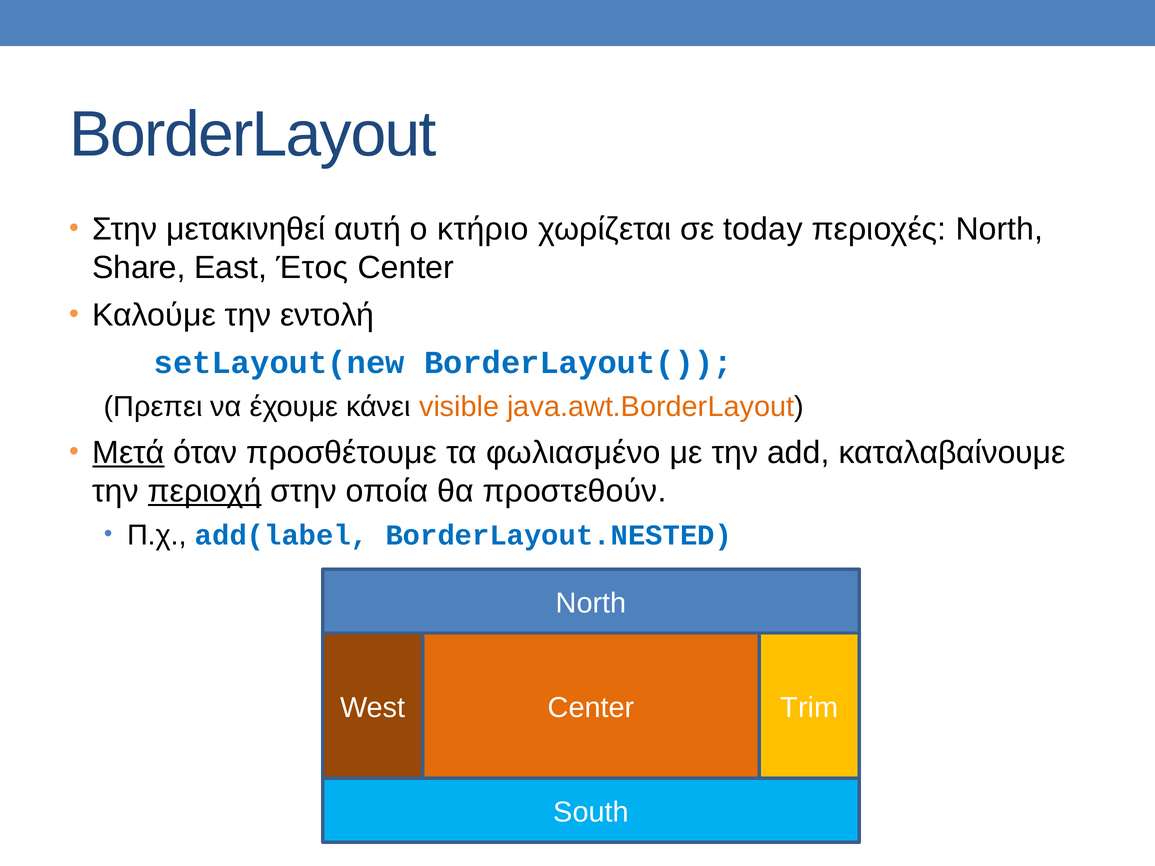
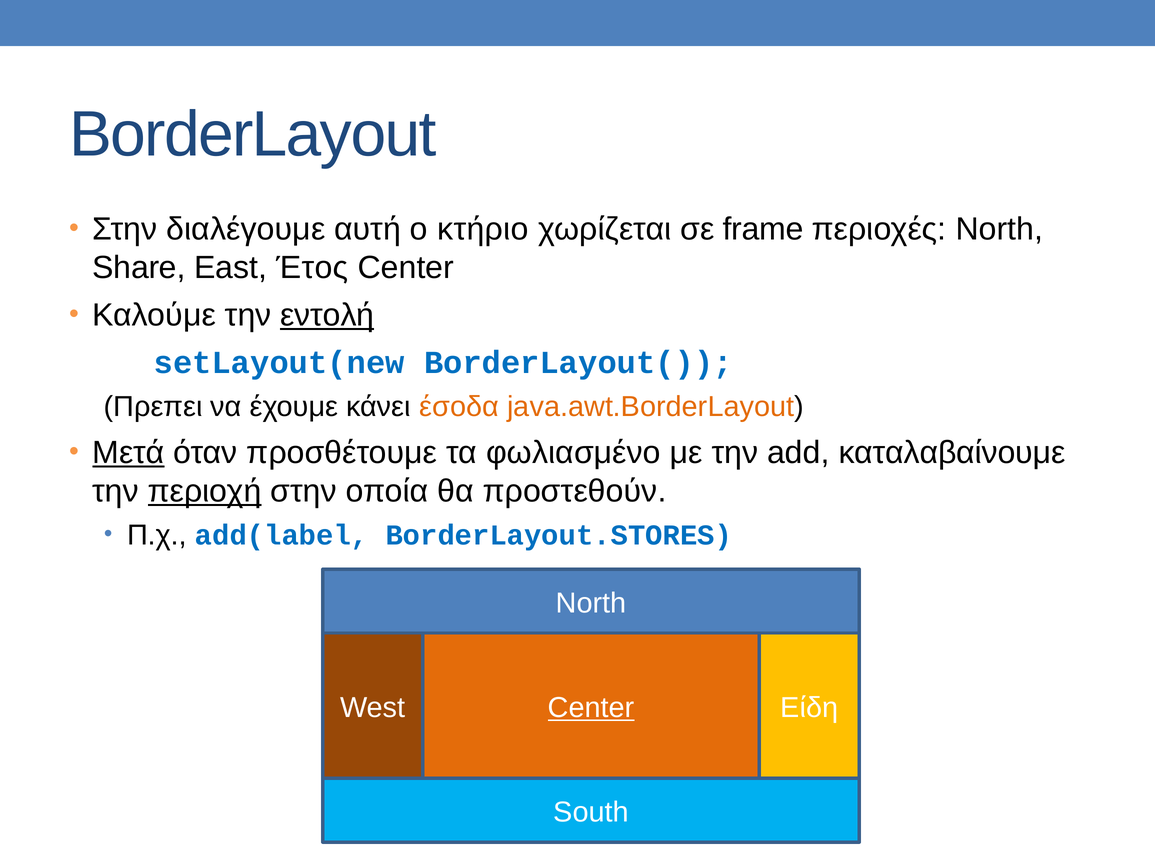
μετακινηθεί: μετακινηθεί -> διαλέγουμε (246, 229)
today: today -> frame (763, 229)
εντολή underline: none -> present (327, 315)
visible: visible -> έσοδα (459, 407)
BorderLayout.NESTED: BorderLayout.NESTED -> BorderLayout.STORES (559, 535)
Center underline: none -> present (591, 708)
Trim: Trim -> Είδη (809, 708)
